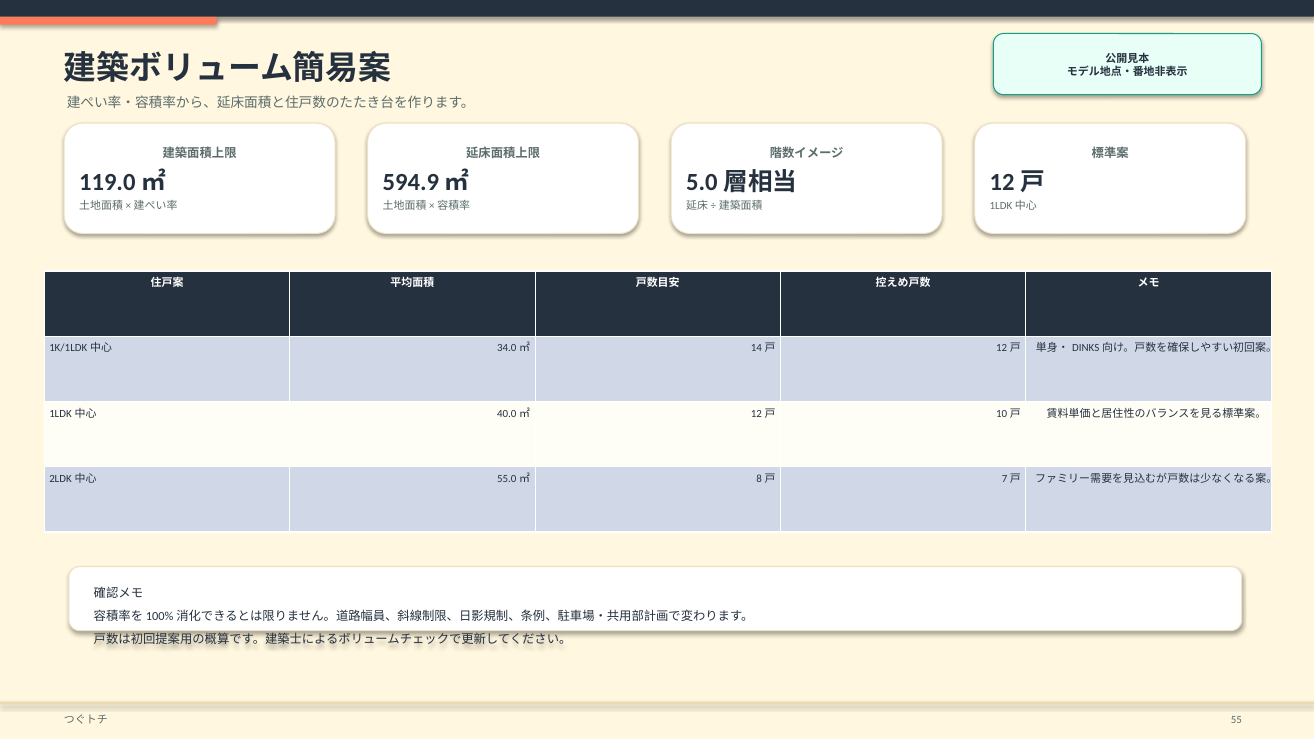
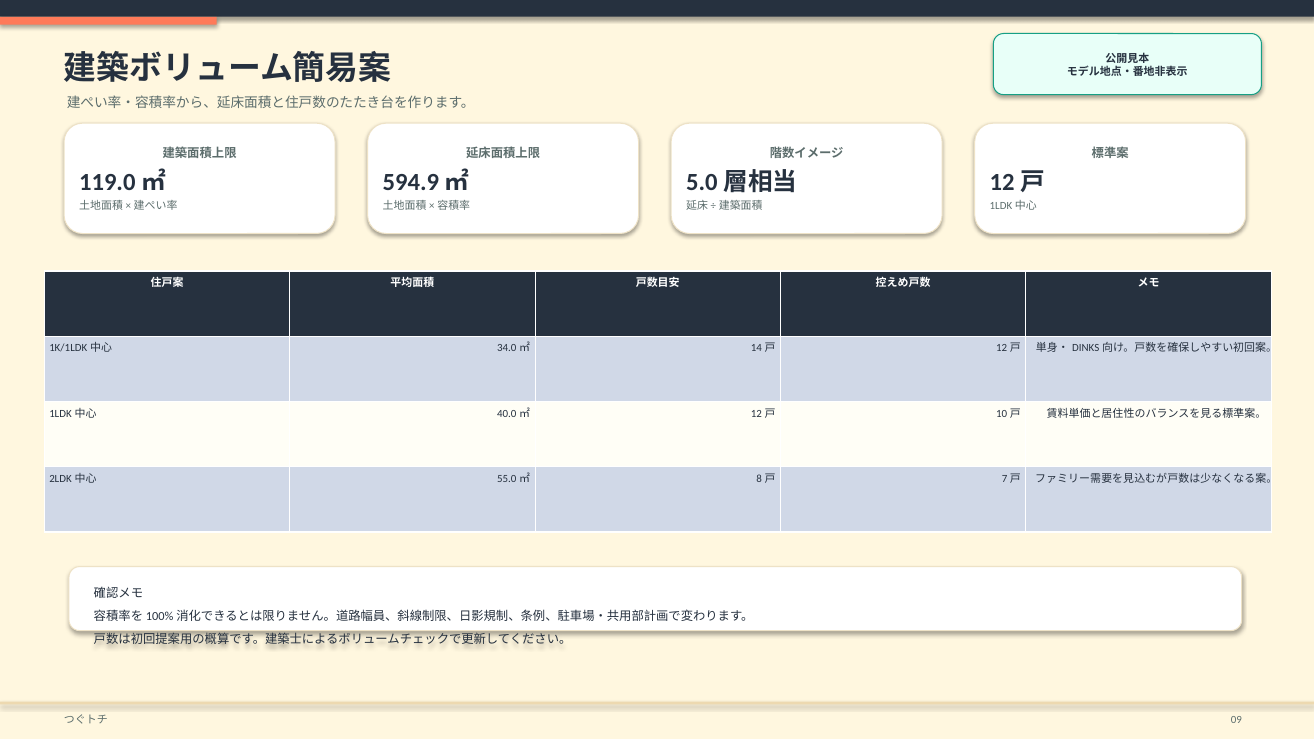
55: 55 -> 09 (1236, 720)
